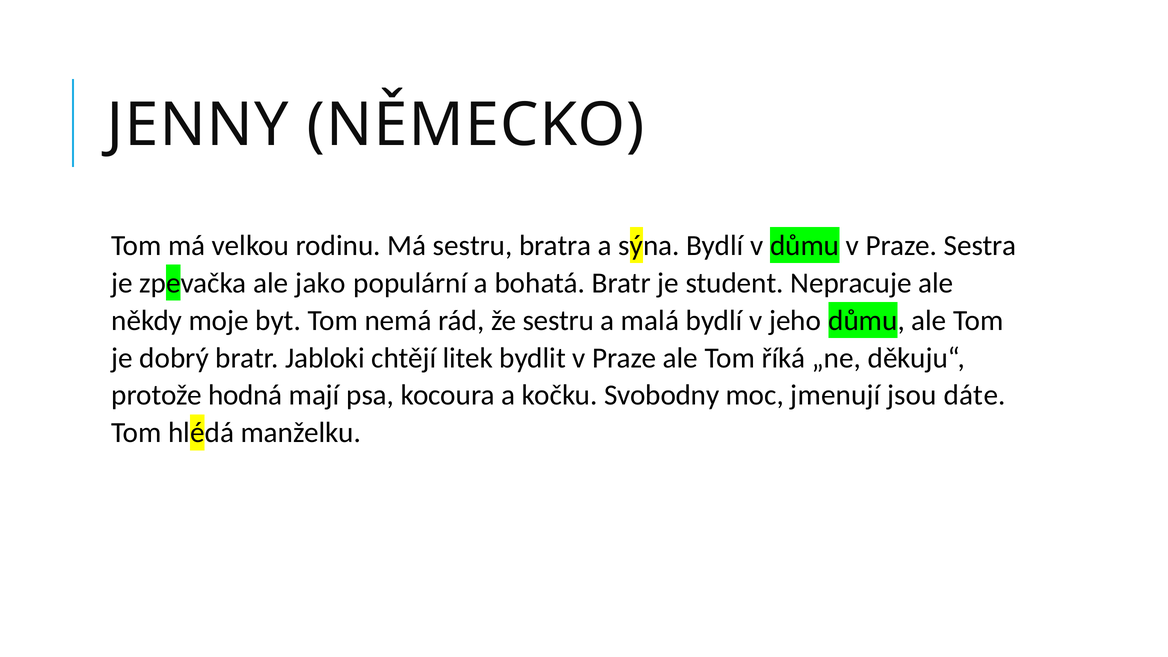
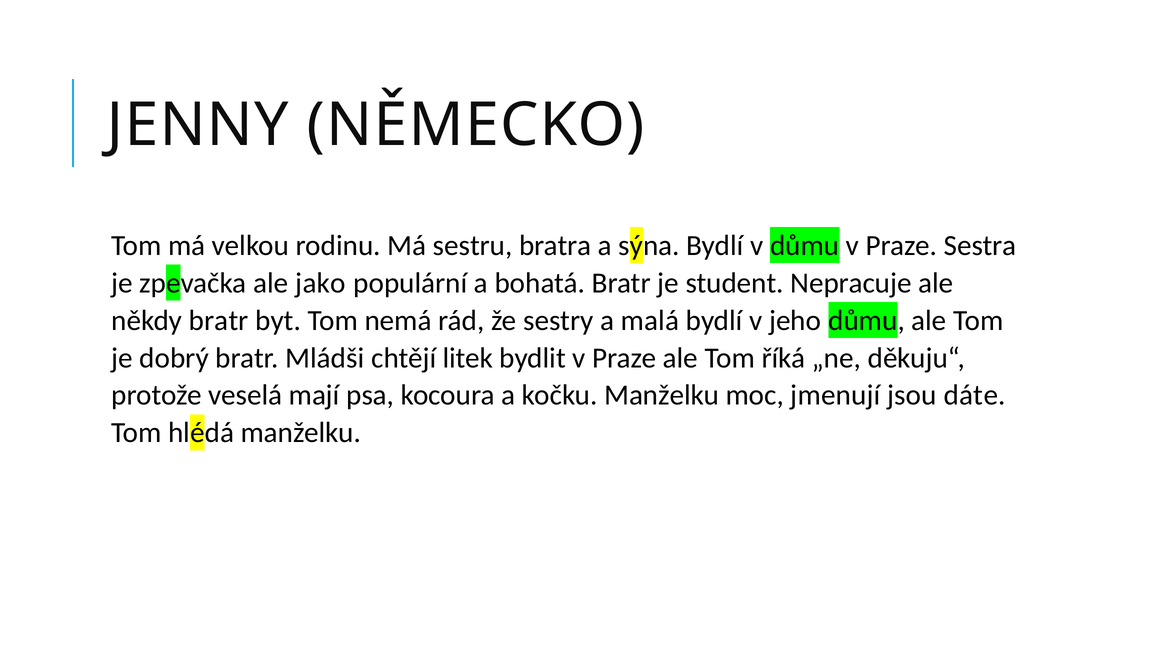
někdy moje: moje -> bratr (219, 320)
že sestru: sestru -> sestry (558, 320)
Jabloki: Jabloki -> Mládši (325, 358)
hodná: hodná -> veselá (245, 395)
kočku Svobodny: Svobodny -> Manželku (662, 395)
